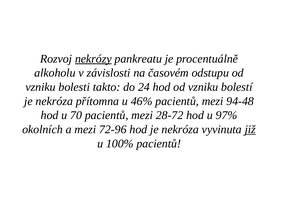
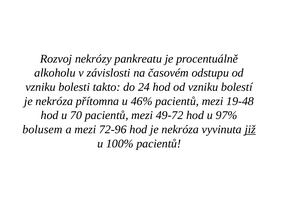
nekrózy underline: present -> none (93, 59)
94-48: 94-48 -> 19-48 (240, 101)
28-72: 28-72 -> 49-72 (170, 115)
okolních: okolních -> bolusem (42, 130)
